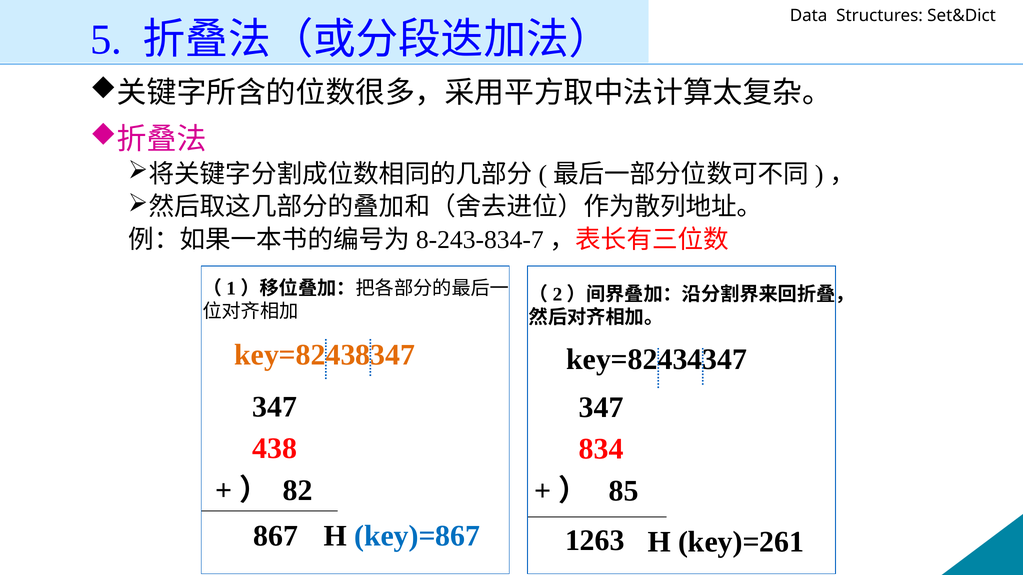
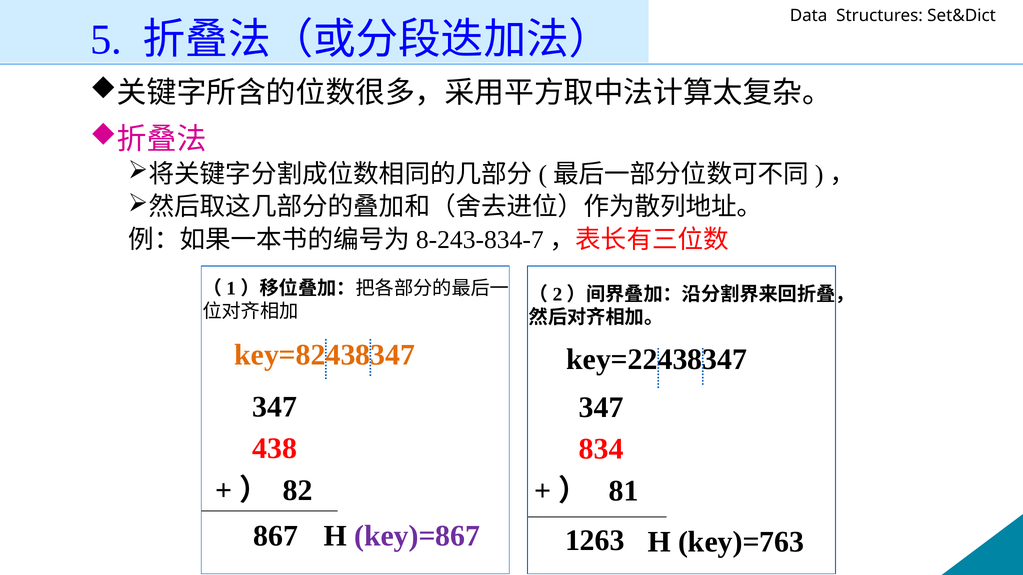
key=82434347: key=82434347 -> key=22438347 (657, 359)
85: 85 -> 81 (624, 491)
key)=867 colour: blue -> purple (417, 536)
key)=261: key)=261 -> key)=763 (741, 542)
